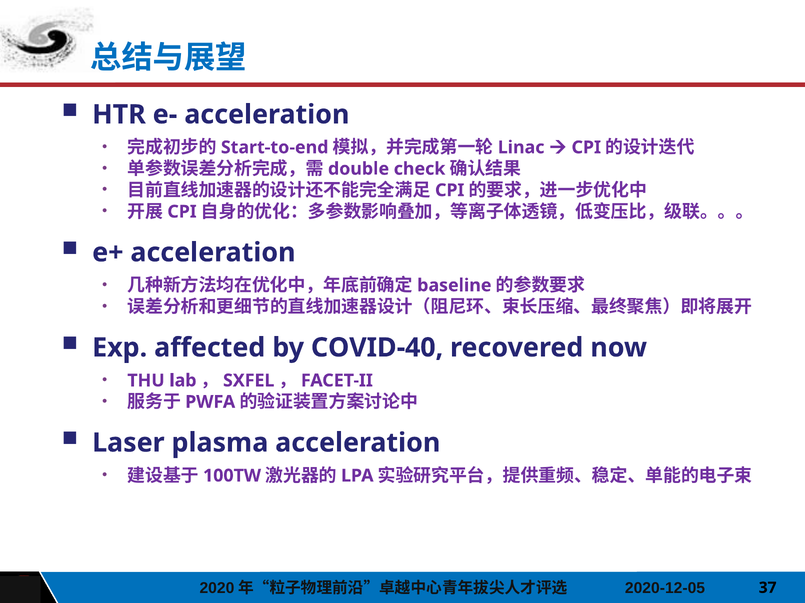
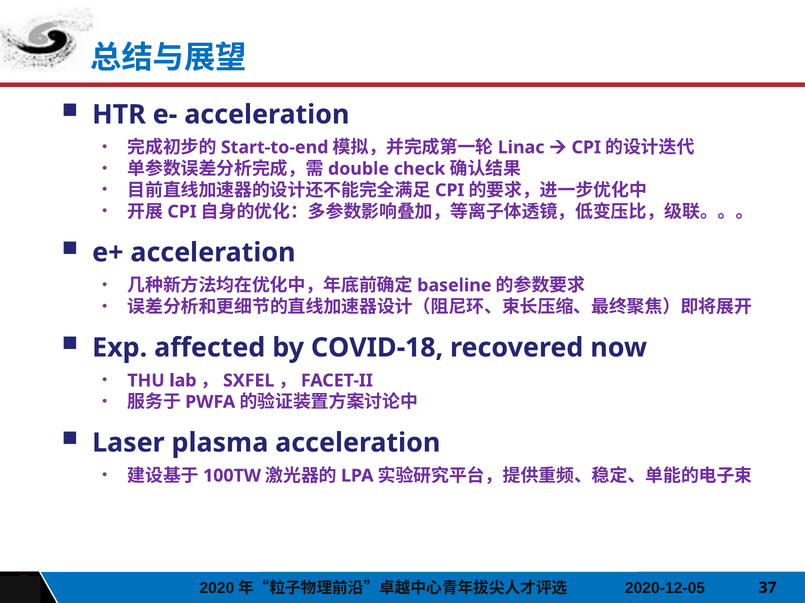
COVID-40: COVID-40 -> COVID-18 (377, 348)
